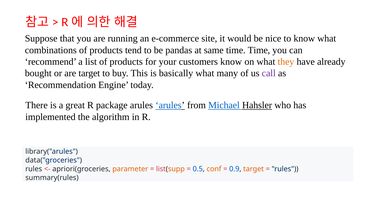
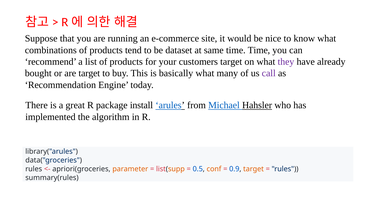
pandas: pandas -> dataset (179, 50)
customers know: know -> target (231, 62)
they colour: orange -> purple (286, 62)
package arules: arules -> install (141, 105)
